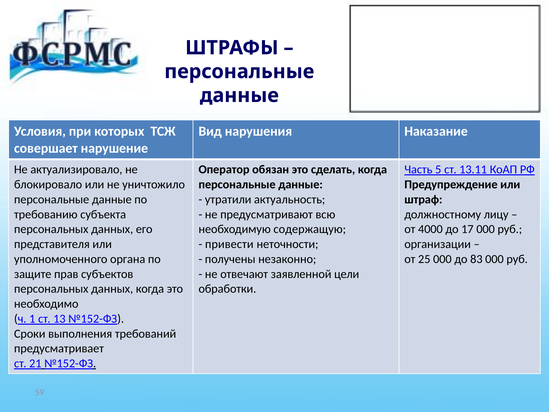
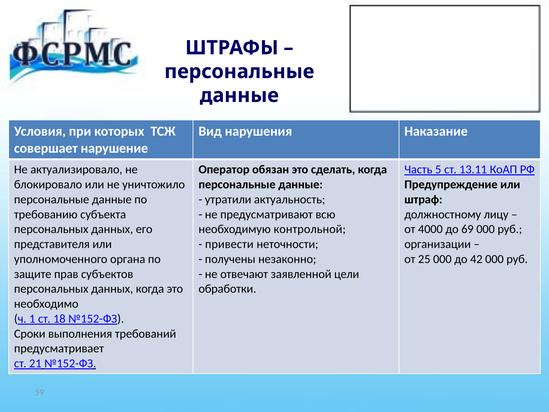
содержащую: содержащую -> контрольной (310, 229)
17: 17 -> 69 (467, 229)
83: 83 -> 42 (476, 259)
13: 13 -> 18 (59, 319)
